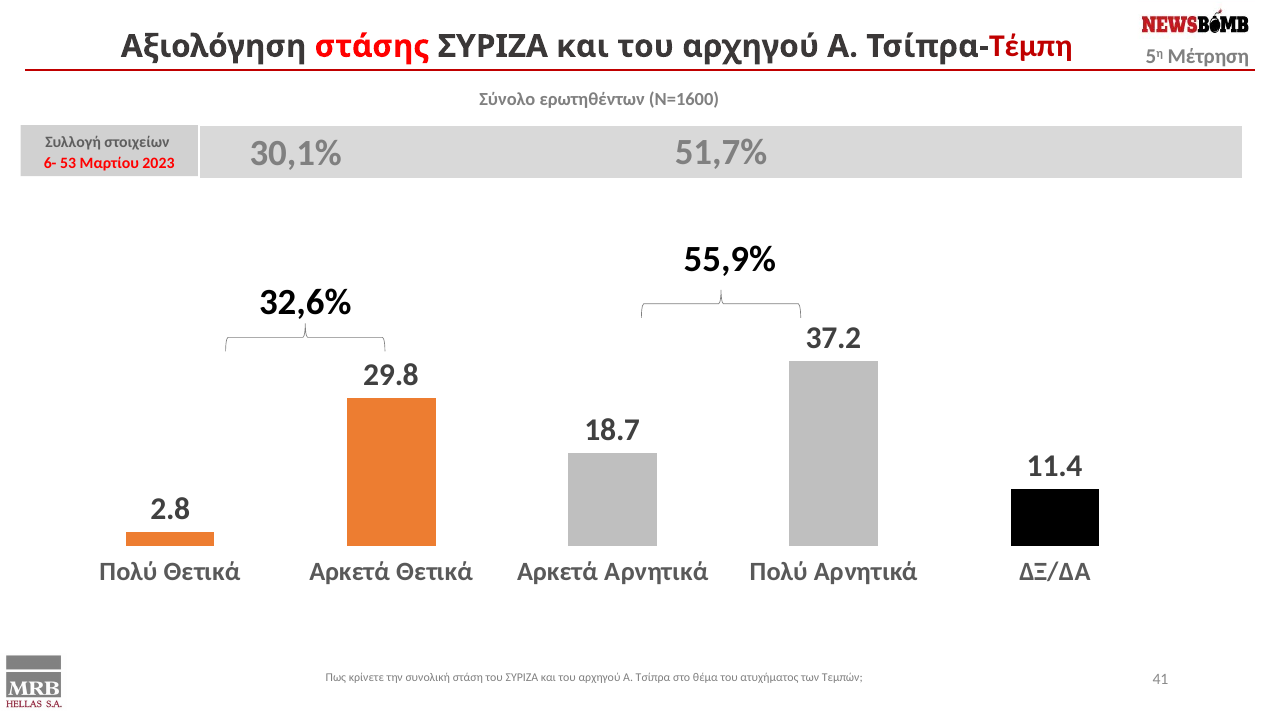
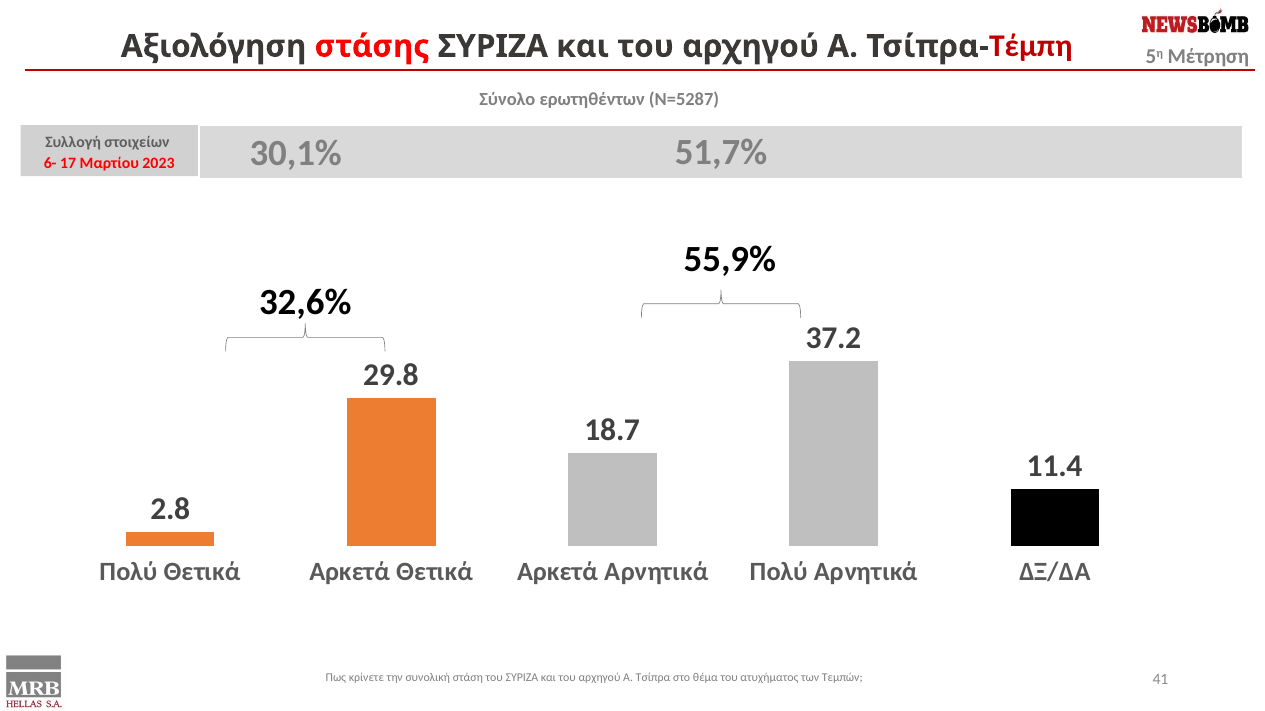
Ν=1600: Ν=1600 -> Ν=5287 (684, 99)
53: 53 -> 17 (68, 163)
